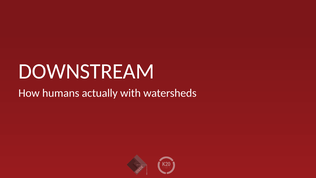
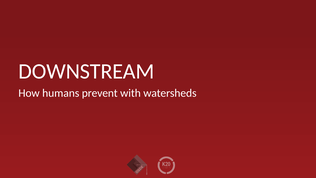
actually: actually -> prevent (100, 93)
